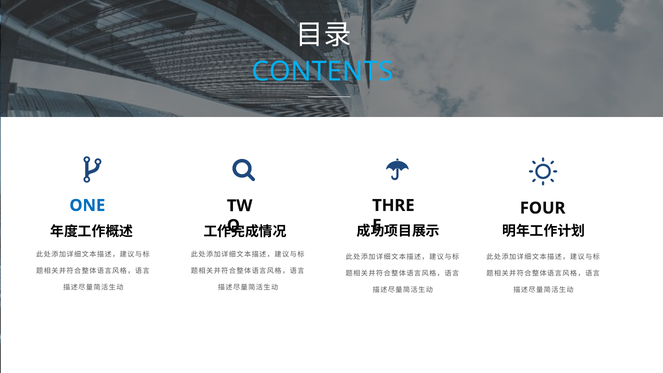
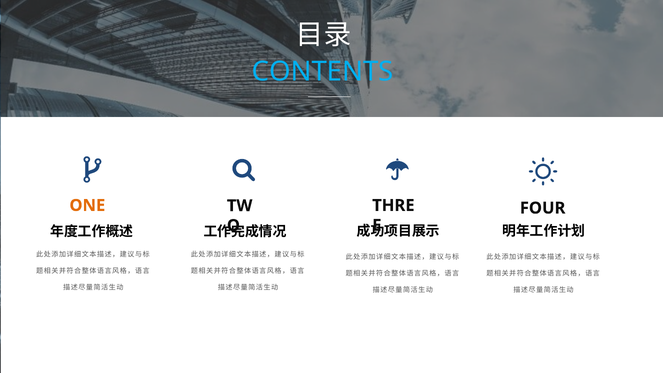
ONE colour: blue -> orange (87, 205)
